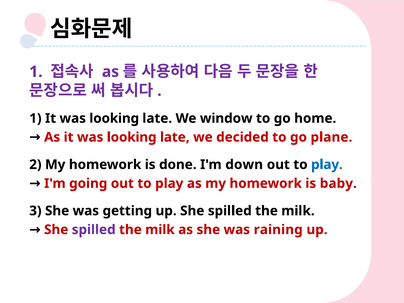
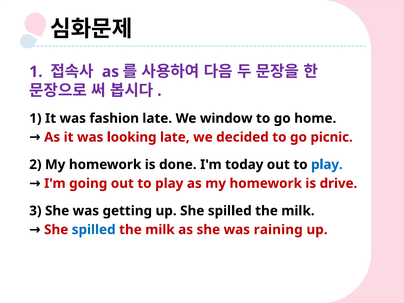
1 It was looking: looking -> fashion (114, 118)
plane: plane -> picnic (332, 137)
down: down -> today (244, 165)
baby: baby -> drive (338, 183)
spilled colour: purple -> blue (94, 230)
